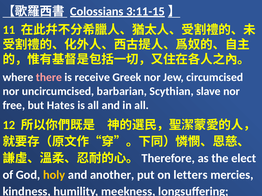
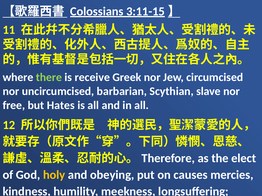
there colour: pink -> light green (49, 78)
another: another -> obeying (112, 175)
letters: letters -> causes (191, 175)
